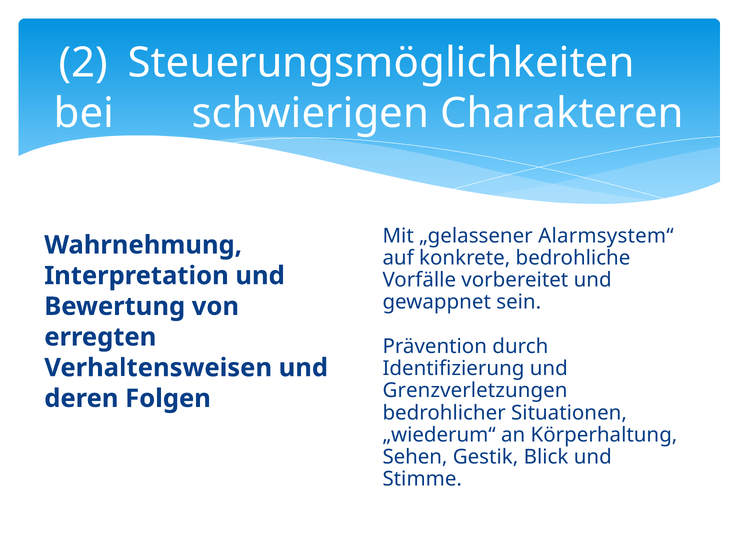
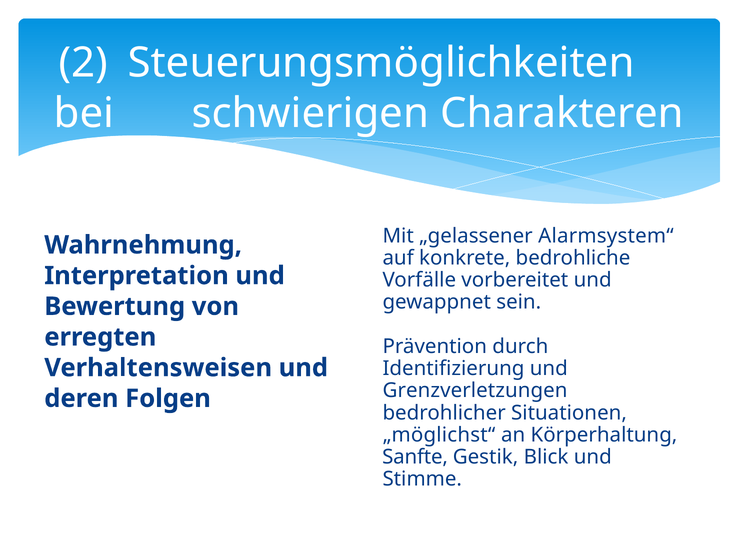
„wiederum“: „wiederum“ -> „möglichst“ (439, 435)
Sehen: Sehen -> Sanfte (415, 457)
